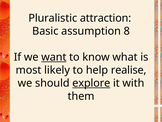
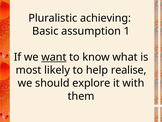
attraction: attraction -> achieving (106, 18)
8: 8 -> 1 (127, 31)
explore underline: present -> none (91, 83)
